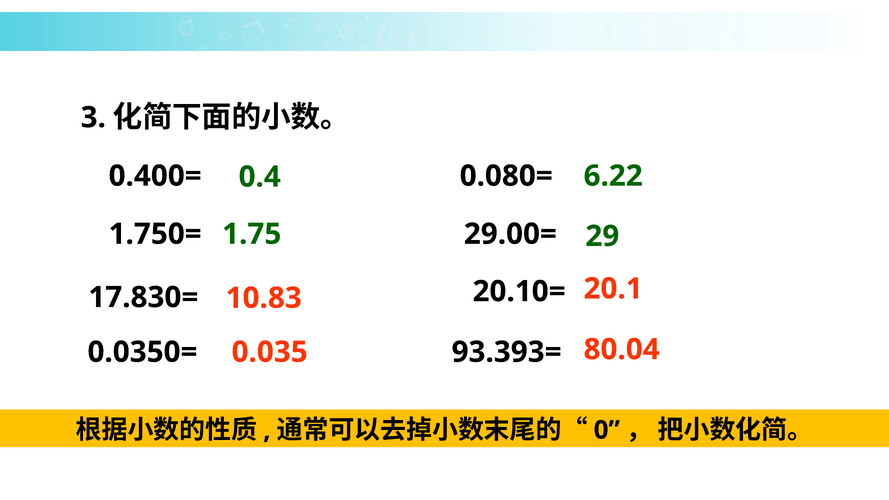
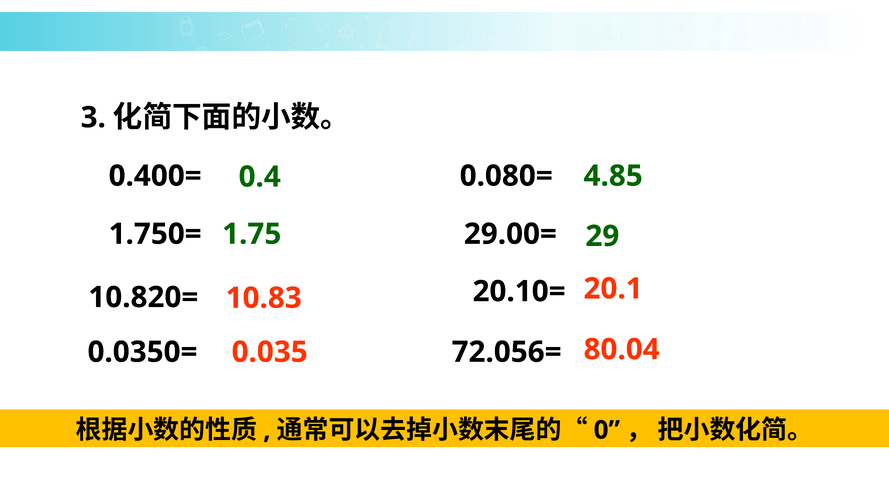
6.22: 6.22 -> 4.85 (613, 176)
17.830=: 17.830= -> 10.820= (143, 297)
93.393=: 93.393= -> 72.056= (507, 352)
